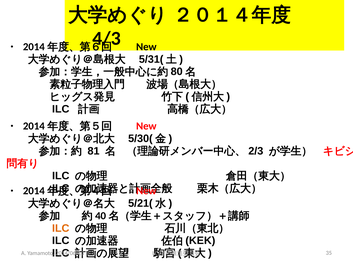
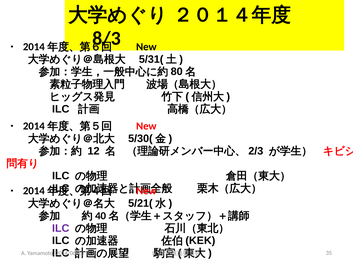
4/3: 4/3 -> 8/3 (107, 38)
81: 81 -> 12 (94, 151)
ILC colour: orange -> purple (61, 228)
